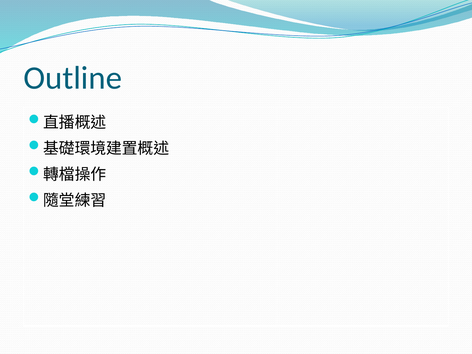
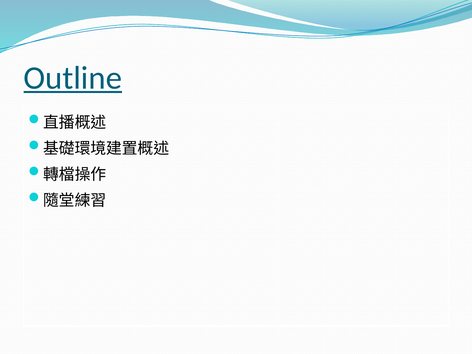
Outline underline: none -> present (73, 78)
